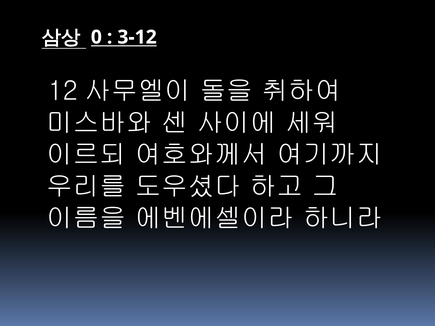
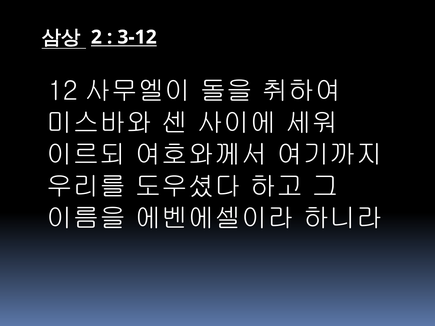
0: 0 -> 2 (96, 37)
